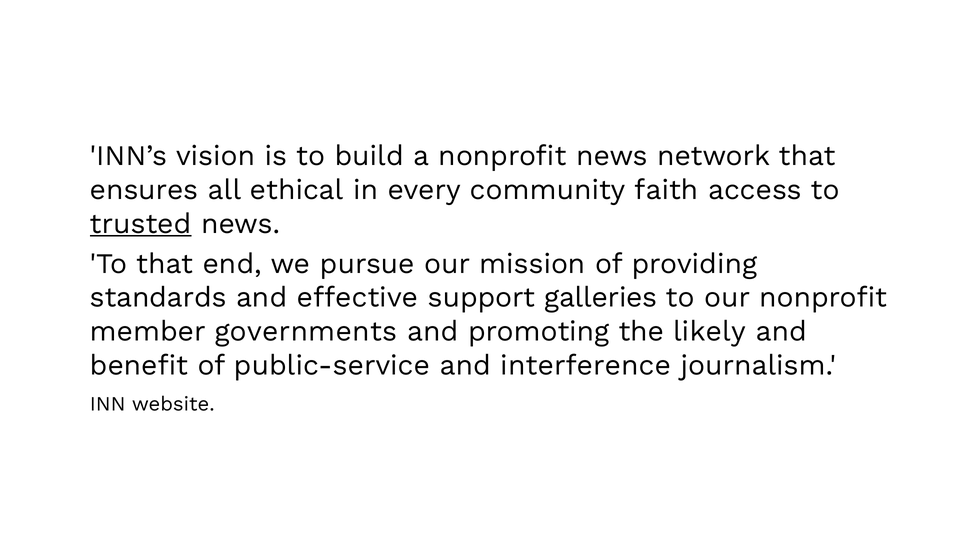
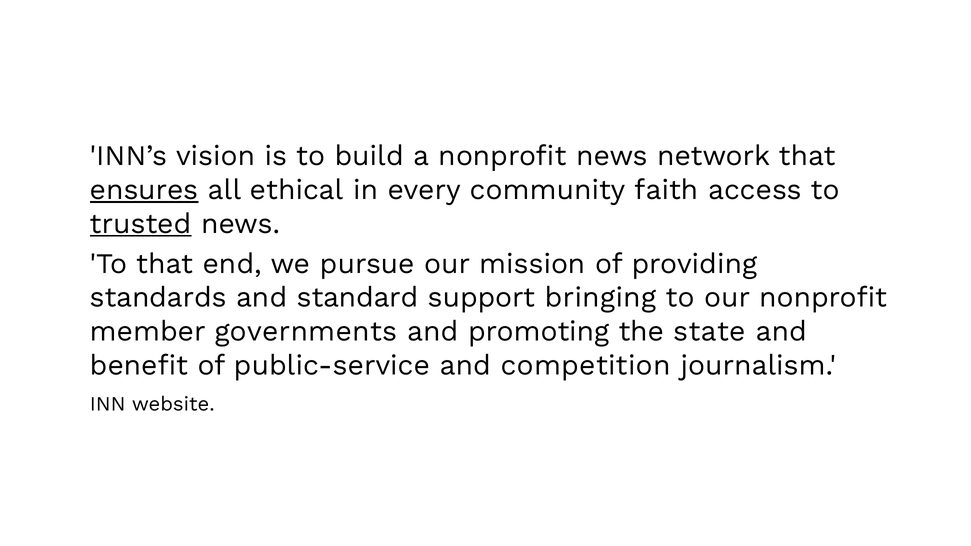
ensures underline: none -> present (144, 190)
effective: effective -> standard (358, 298)
galleries: galleries -> bringing (601, 298)
likely: likely -> state (709, 332)
interference: interference -> competition (586, 365)
